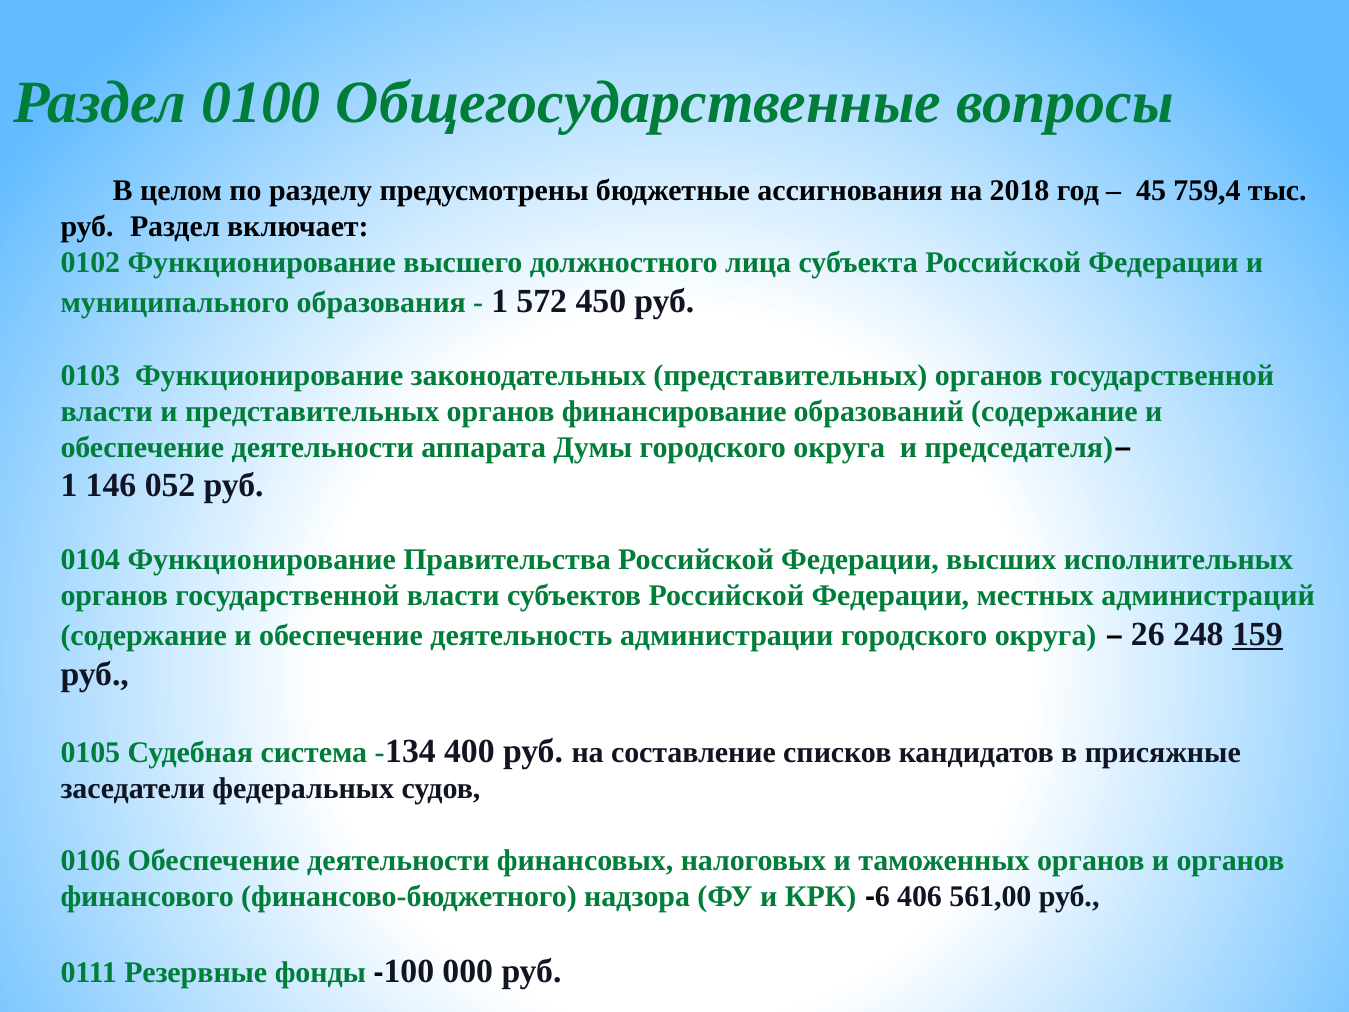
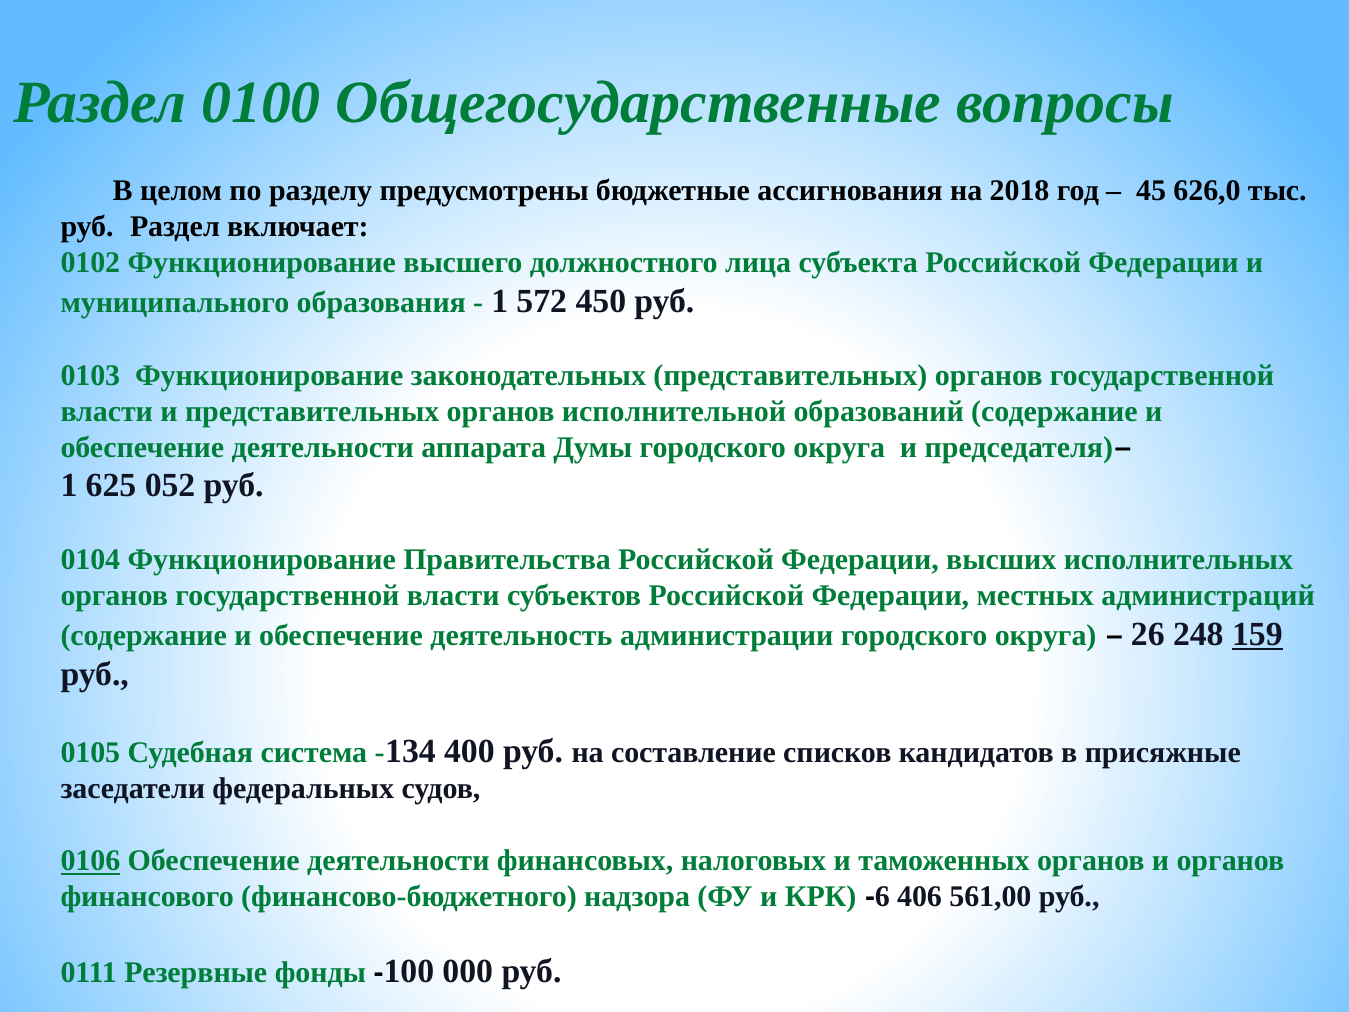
759,4: 759,4 -> 626,0 (1207, 191)
финансирование: финансирование -> исполнительной (674, 411)
146: 146 -> 625 (111, 486)
0106 underline: none -> present (90, 861)
